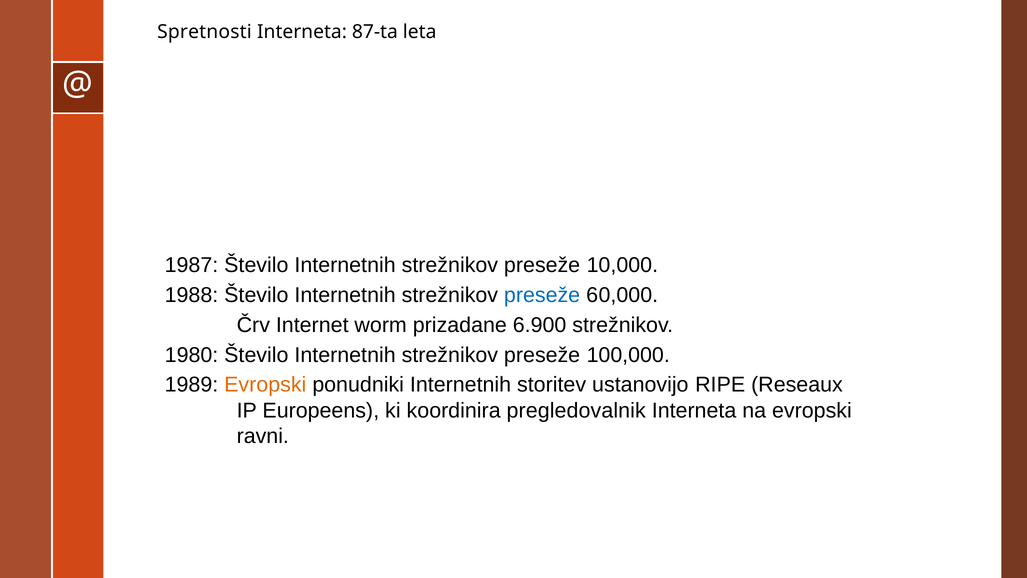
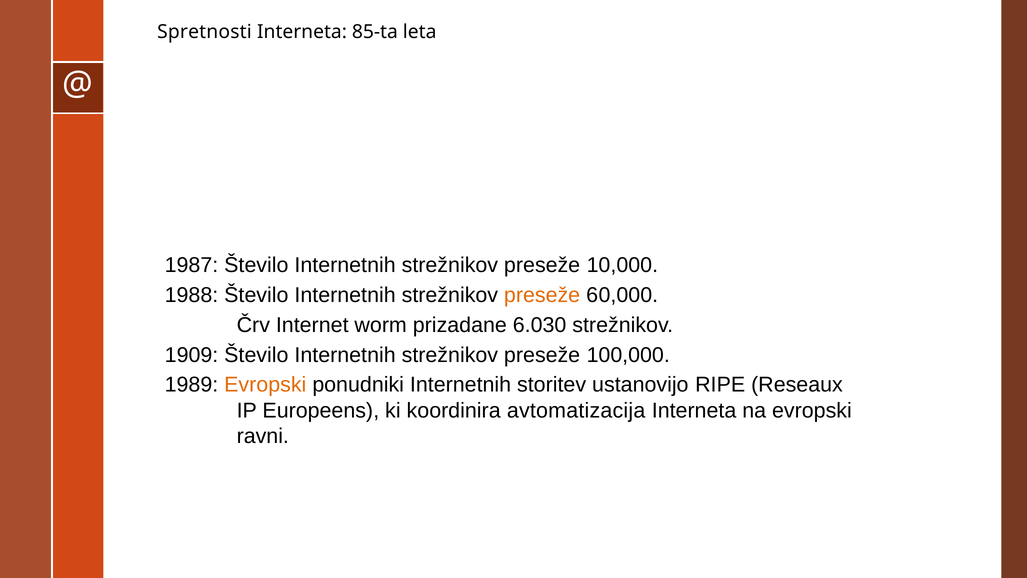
87-ta: 87-ta -> 85-ta (375, 32)
preseže colour: blue -> orange (542, 295)
6.900: 6.900 -> 6.030 (540, 325)
1980: 1980 -> 1909 (191, 355)
pregledovalnik: pregledovalnik -> avtomatizacija (576, 410)
